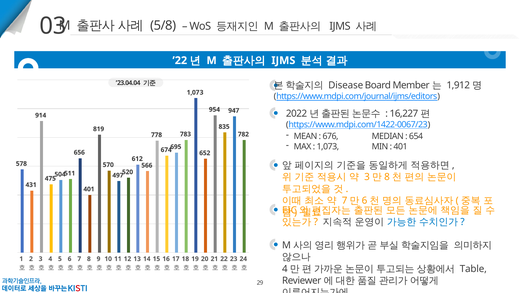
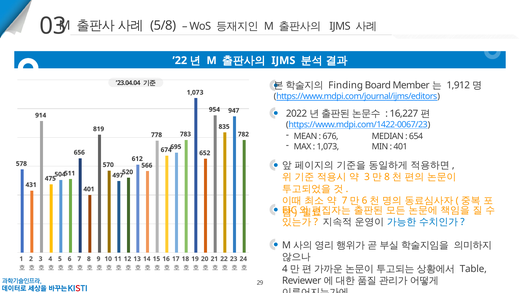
Disease: Disease -> Finding (346, 85)
